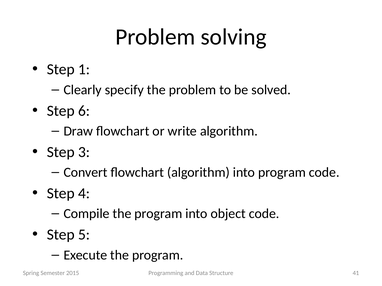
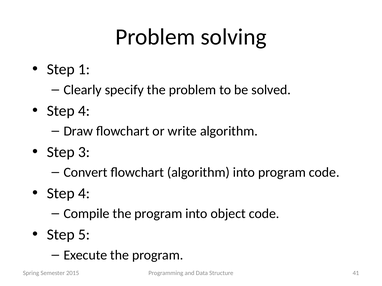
6: 6 -> 4 (84, 111)
